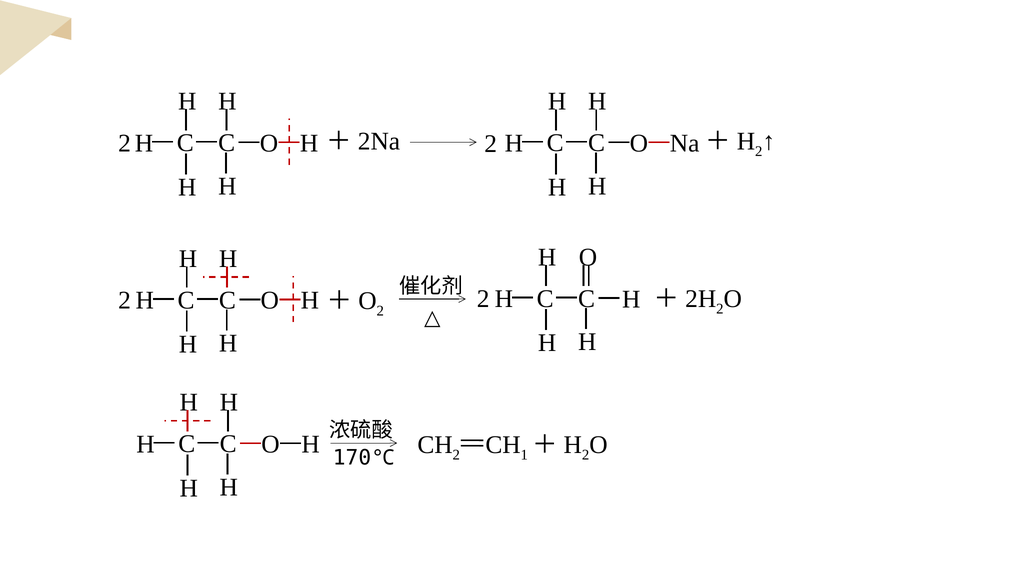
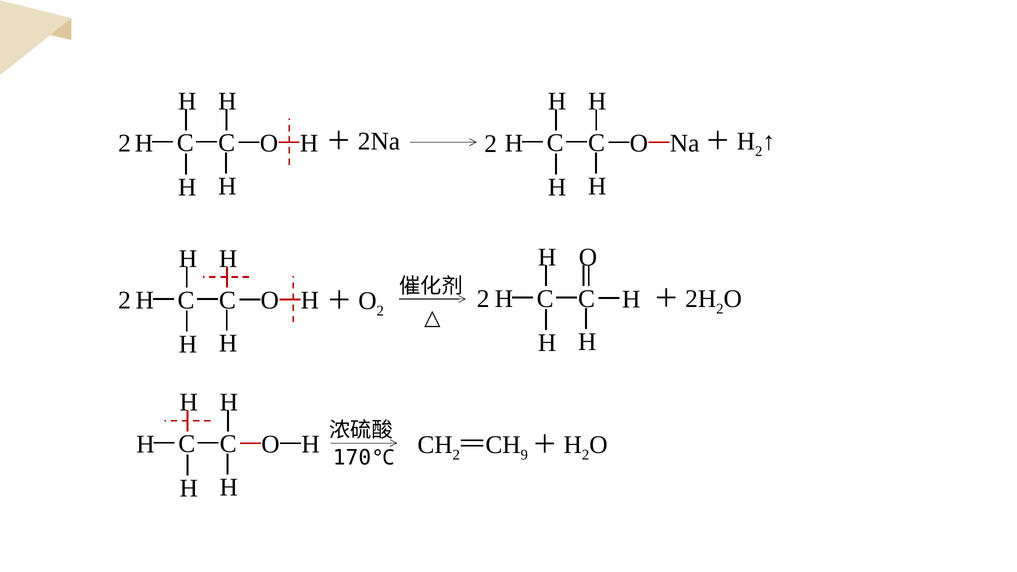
1: 1 -> 9 (524, 455)
